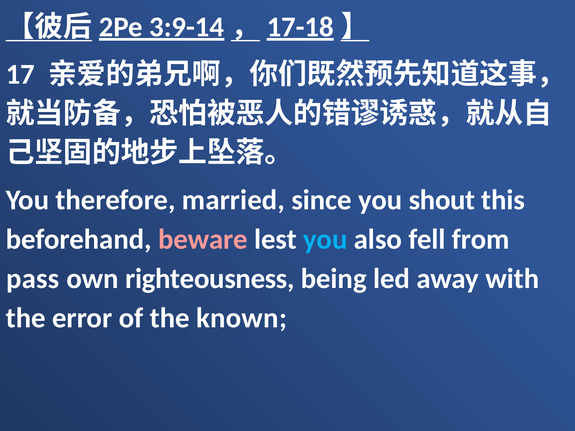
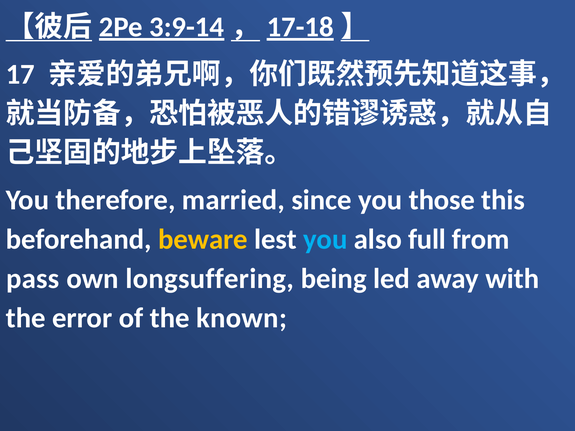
shout: shout -> those (442, 200)
beware colour: pink -> yellow (203, 240)
fell: fell -> full (427, 240)
righteousness: righteousness -> longsuffering (210, 279)
